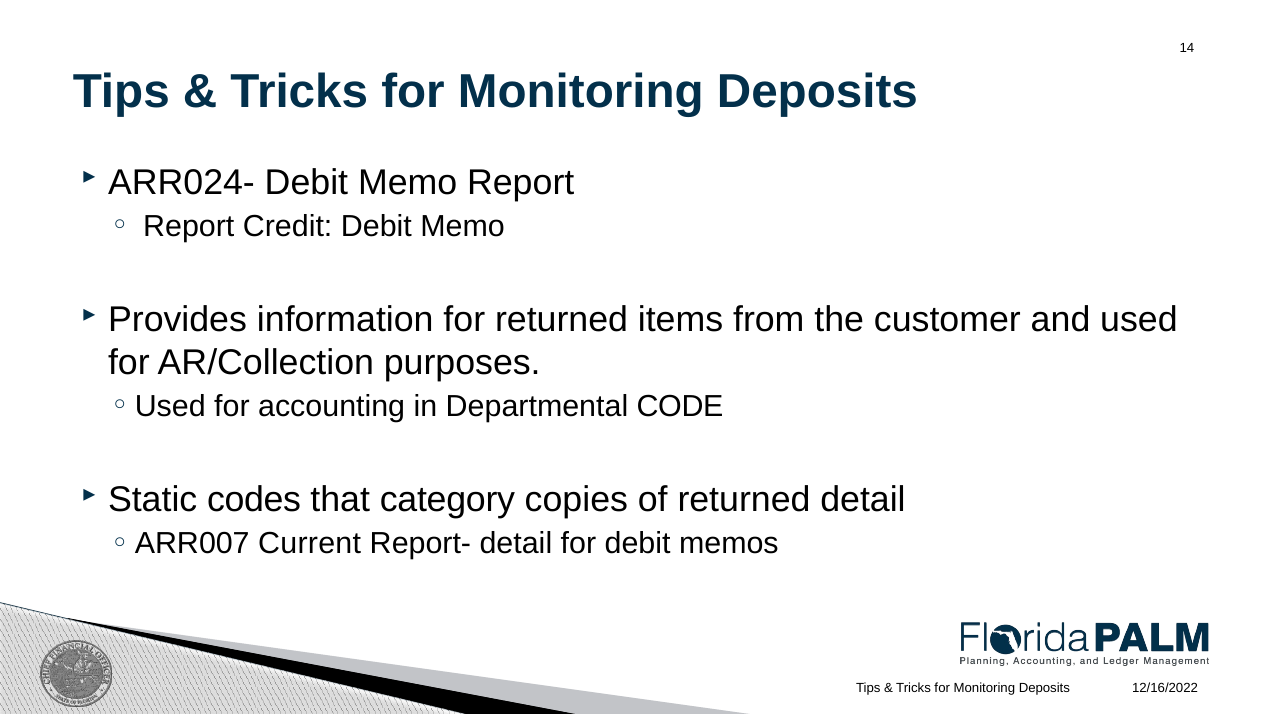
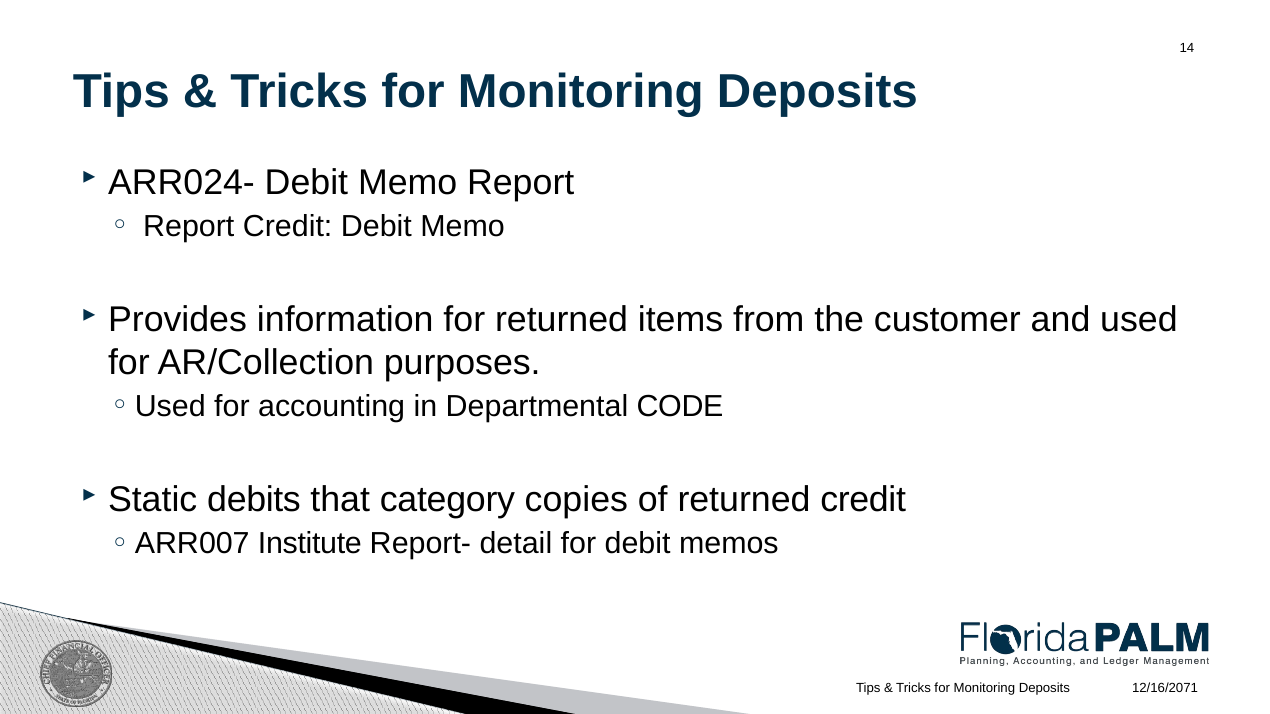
codes: codes -> debits (254, 500)
returned detail: detail -> credit (863, 500)
Current: Current -> Institute (310, 544)
12/16/2022: 12/16/2022 -> 12/16/2071 (1165, 688)
